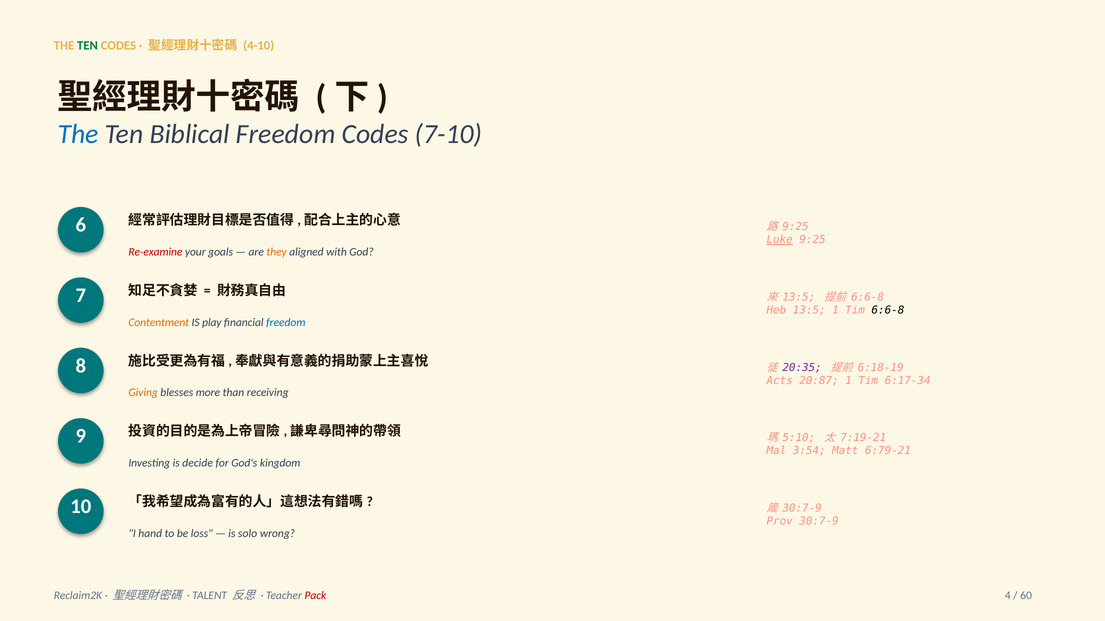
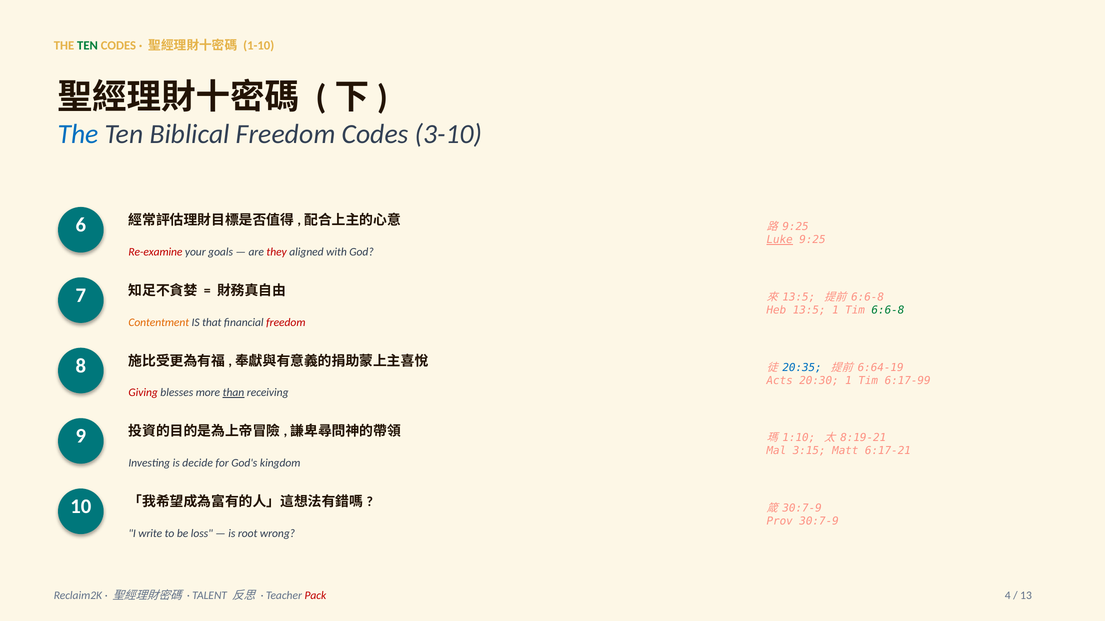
4-10: 4-10 -> 1-10 (259, 46)
7-10: 7-10 -> 3-10 (448, 134)
they colour: orange -> red (277, 252)
6:6-8 colour: black -> green (888, 310)
play: play -> that (212, 323)
freedom colour: blue -> red (286, 323)
20:35 colour: purple -> blue (802, 368)
6:18-19: 6:18-19 -> 6:64-19 (881, 368)
20:87: 20:87 -> 20:30 (819, 381)
6:17-34: 6:17-34 -> 6:17-99 (908, 381)
Giving colour: orange -> red (143, 393)
than underline: none -> present (234, 393)
5:10: 5:10 -> 1:10 (799, 438)
7:19-21: 7:19-21 -> 8:19-21 (863, 438)
3:54: 3:54 -> 3:15 (809, 451)
6:79-21: 6:79-21 -> 6:17-21 (888, 451)
hand: hand -> write (150, 534)
solo: solo -> root (248, 534)
60: 60 -> 13 (1026, 596)
